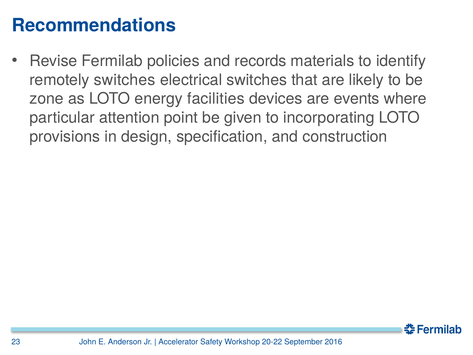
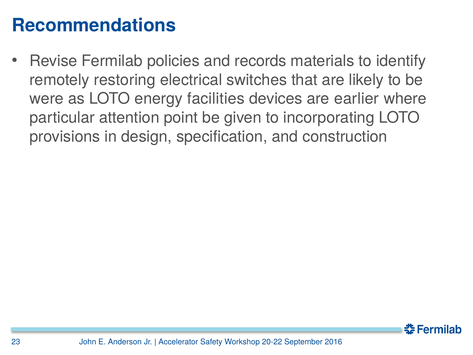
remotely switches: switches -> restoring (125, 80)
zone: zone -> were (47, 99)
events: events -> earlier (356, 99)
